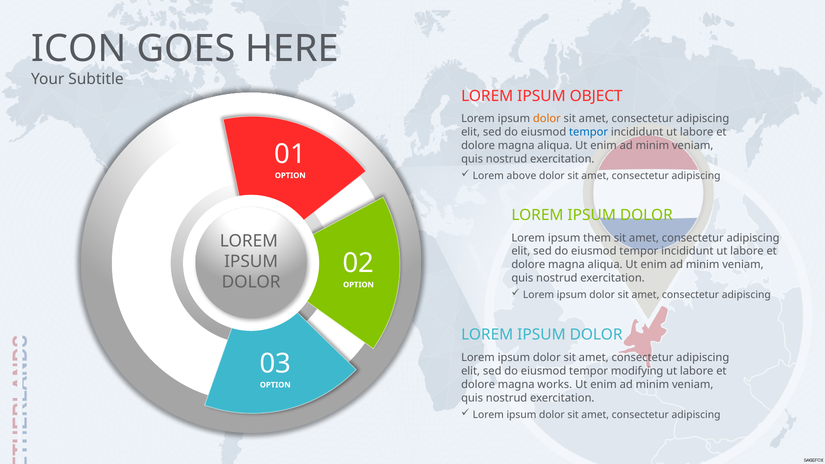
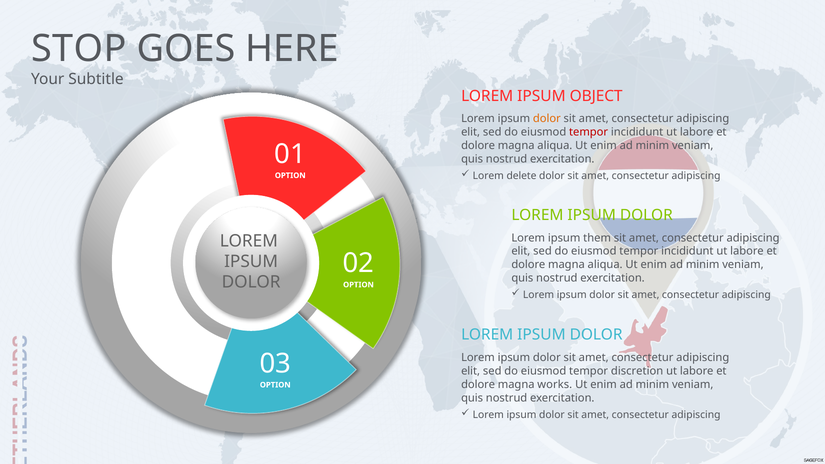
ICON: ICON -> STOP (79, 49)
tempor colour: blue -> red (589, 132)
above: above -> delete (521, 176)
modifying: modifying -> discretion (637, 371)
